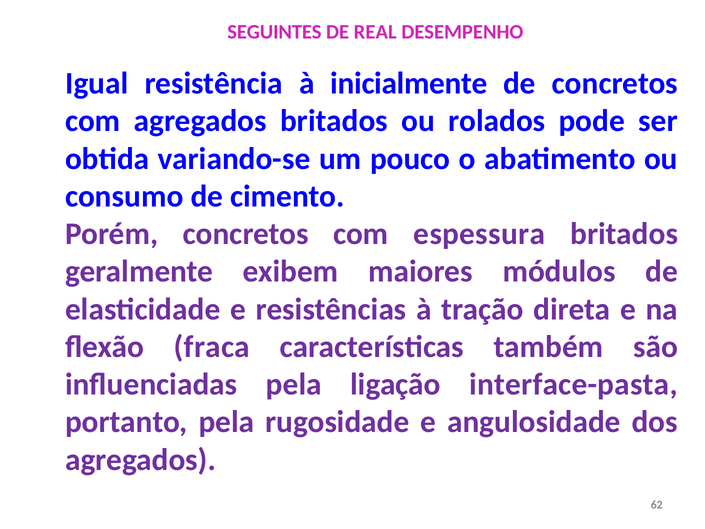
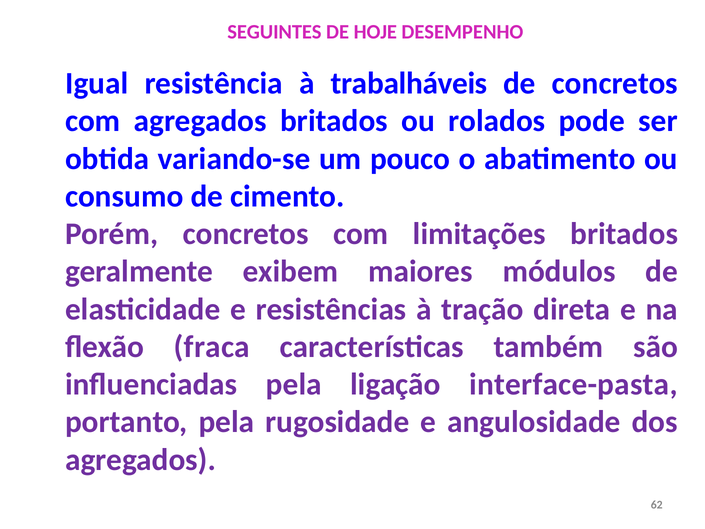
REAL: REAL -> HOJE (375, 32)
inicialmente: inicialmente -> trabalháveis (409, 83)
espessura: espessura -> limitações (479, 234)
